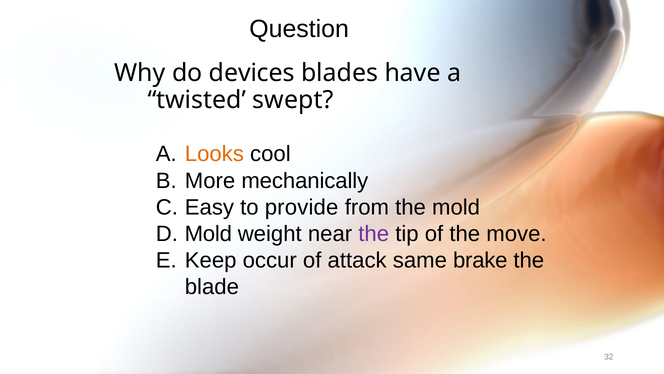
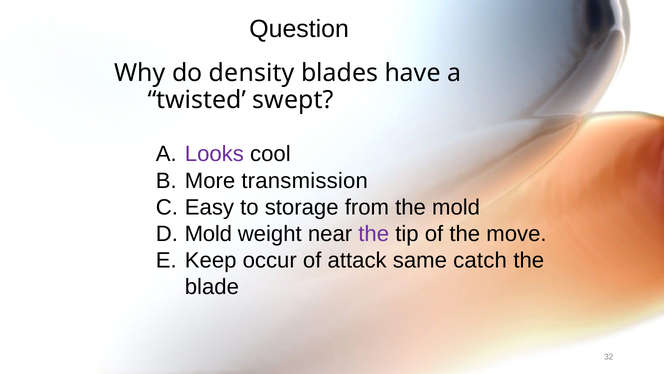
devices: devices -> density (252, 73)
Looks colour: orange -> purple (214, 154)
mechanically: mechanically -> transmission (305, 181)
provide: provide -> storage (302, 207)
brake: brake -> catch (480, 260)
